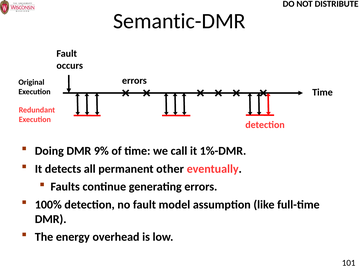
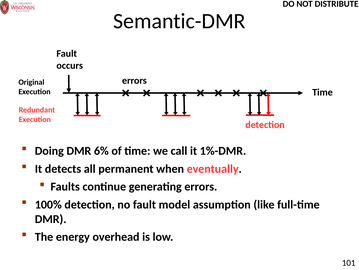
9%: 9% -> 6% (101, 150)
other: other -> when (170, 168)
